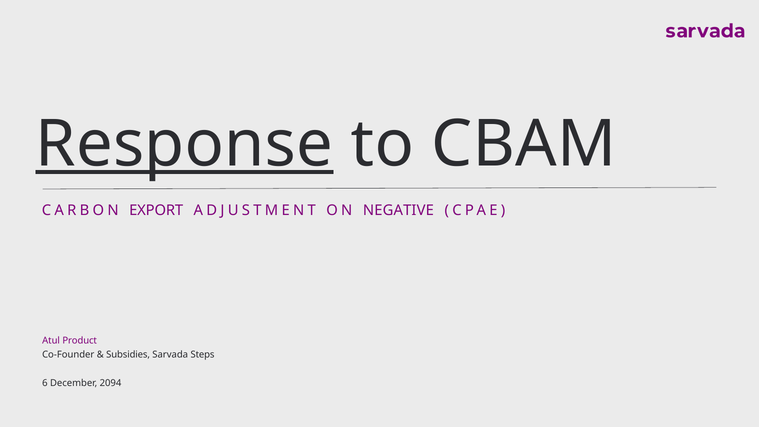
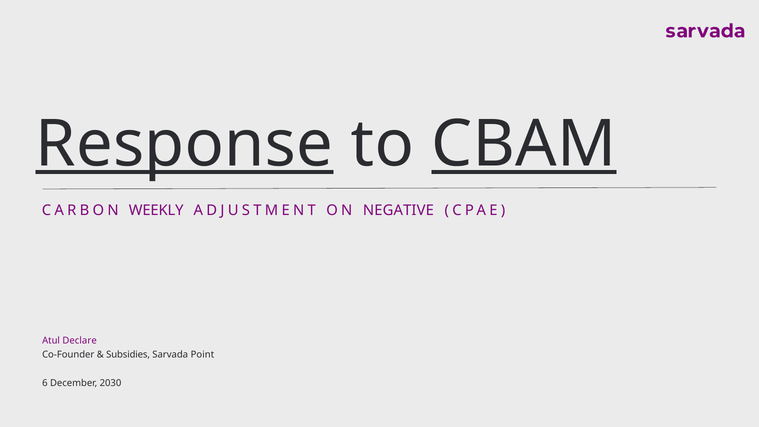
CBAM underline: none -> present (524, 144)
EXPORT: EXPORT -> WEEKLY (156, 210)
Product: Product -> Declare (80, 341)
Steps: Steps -> Point (202, 355)
2094: 2094 -> 2030 (110, 383)
